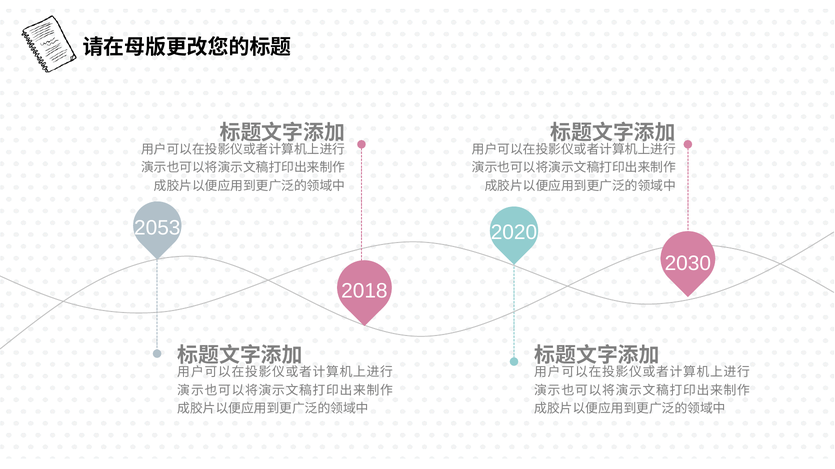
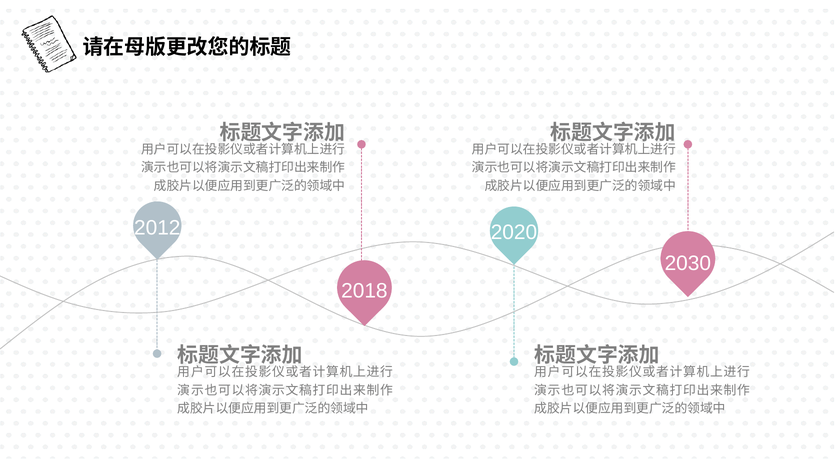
2053: 2053 -> 2012 (157, 228)
